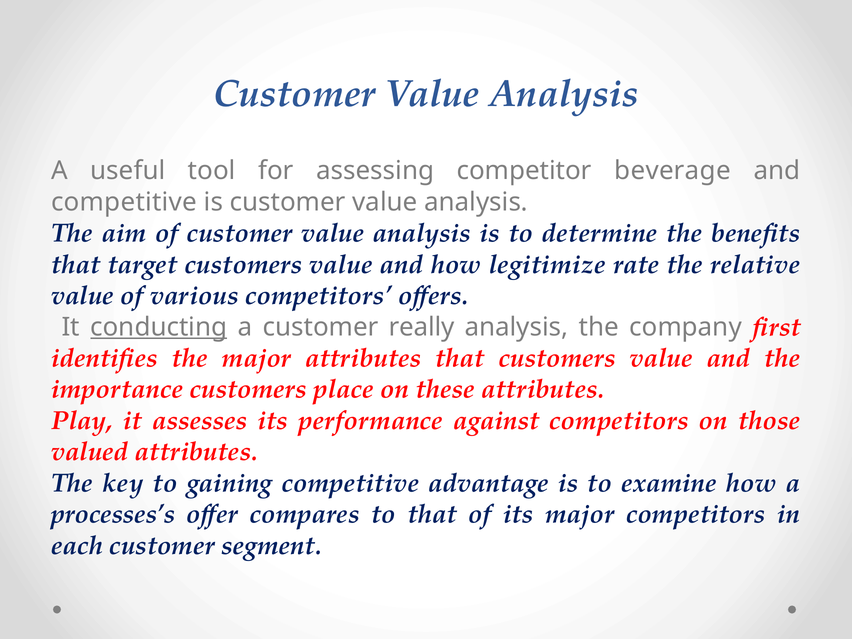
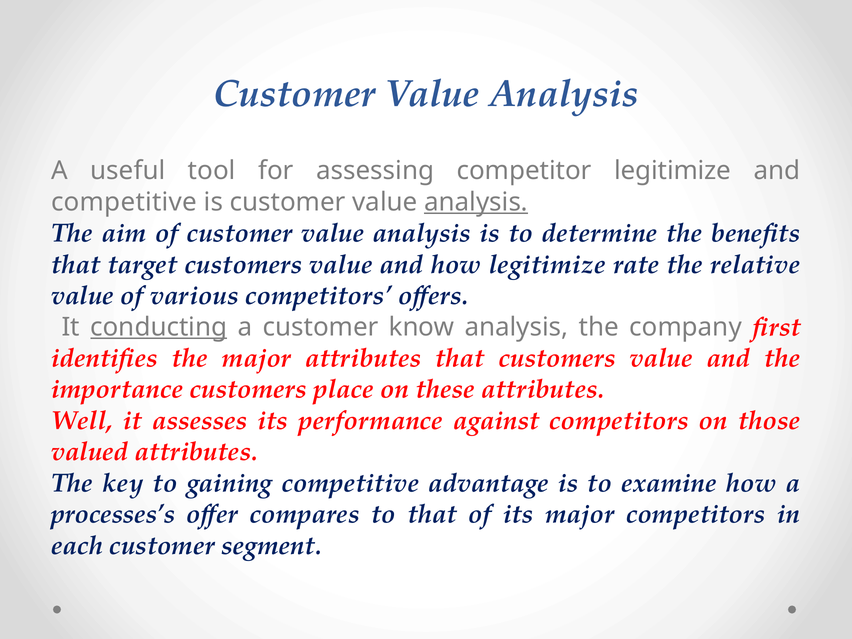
competitor beverage: beverage -> legitimize (673, 171)
analysis underline: none -> present (476, 202)
really: really -> know (422, 327)
Play: Play -> Well (82, 421)
